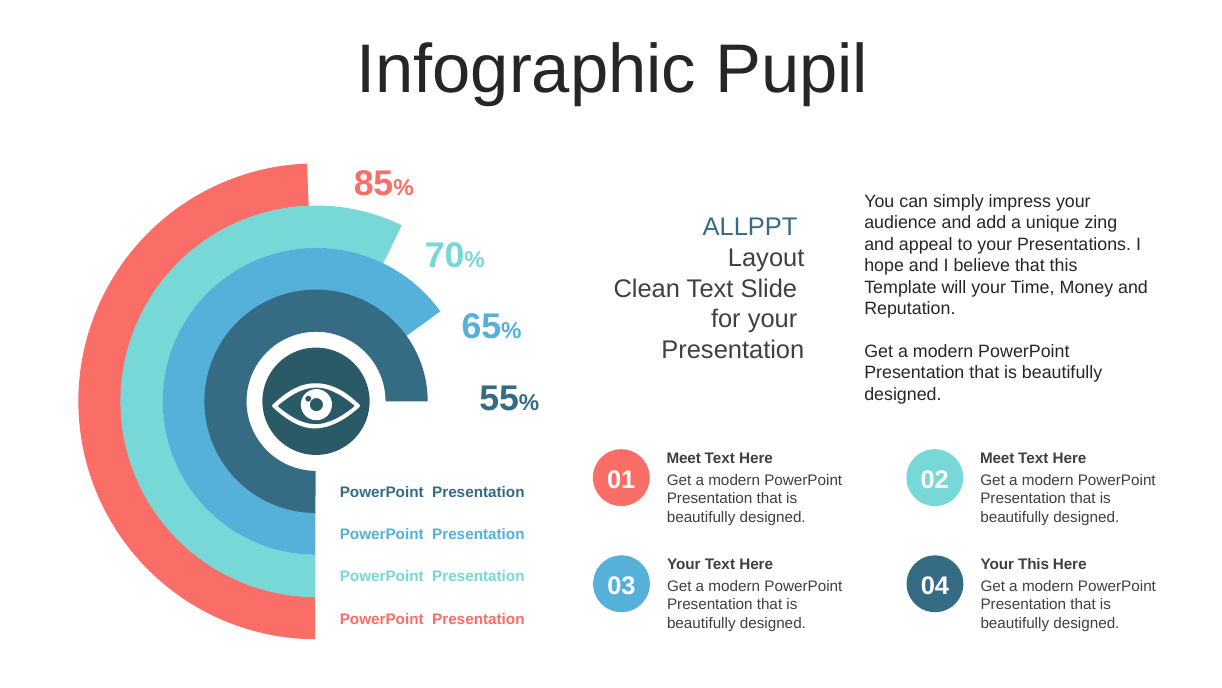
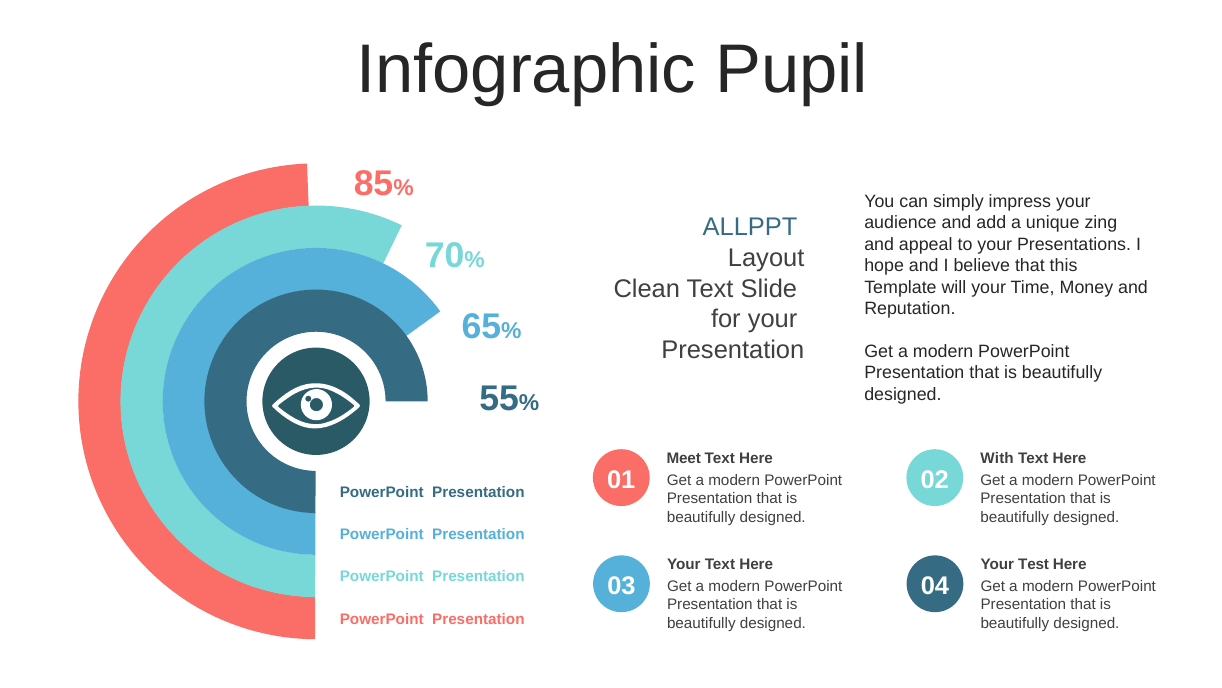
Meet: Meet -> With (997, 458)
Your This: This -> Test (1034, 564)
